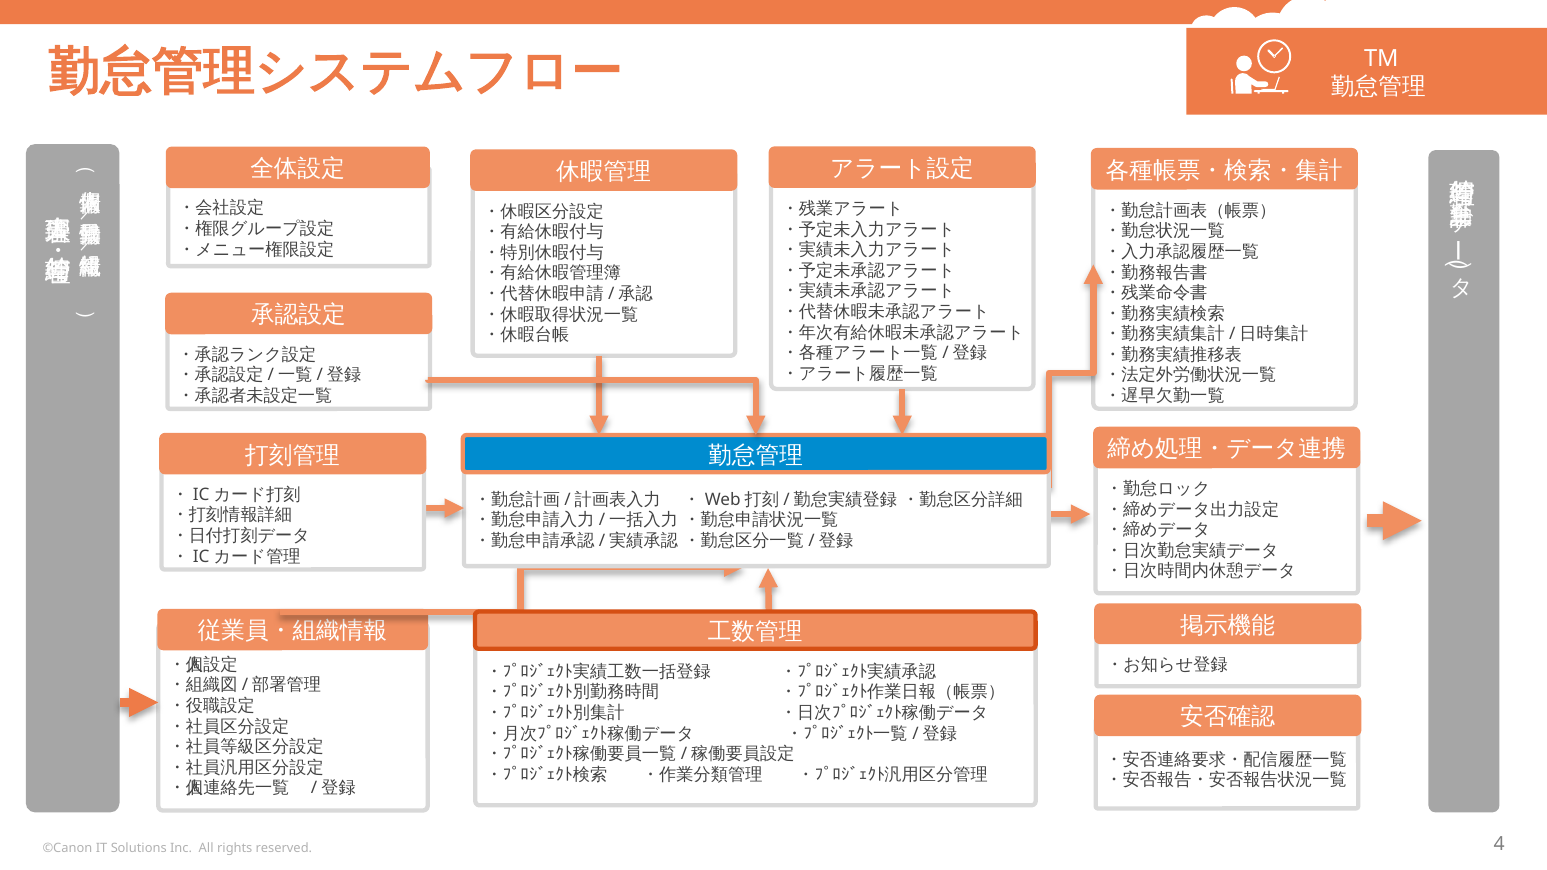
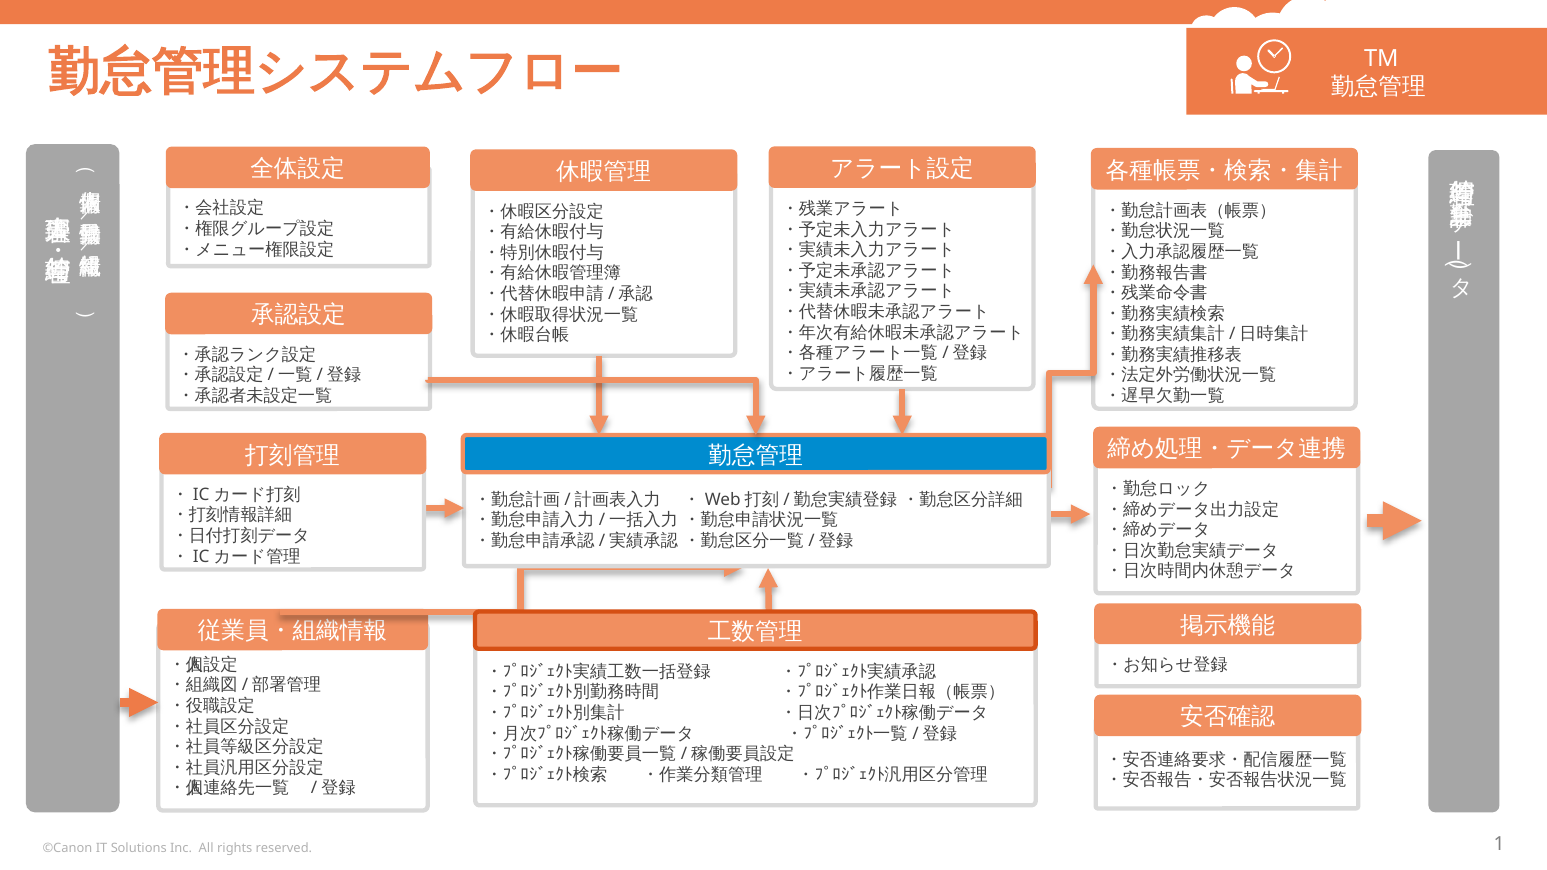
4: 4 -> 1 (1499, 844)
